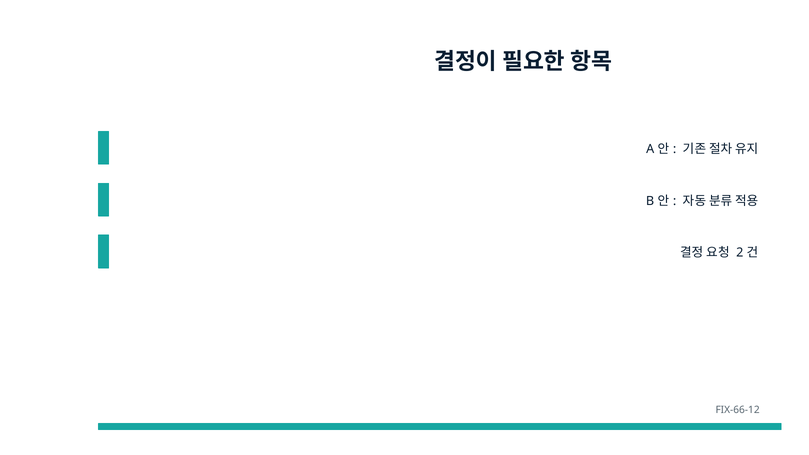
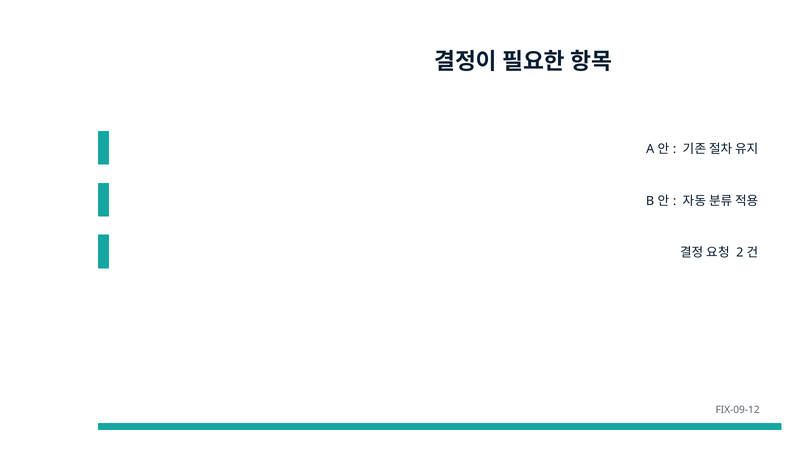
FIX-66-12: FIX-66-12 -> FIX-09-12 (738, 410)
